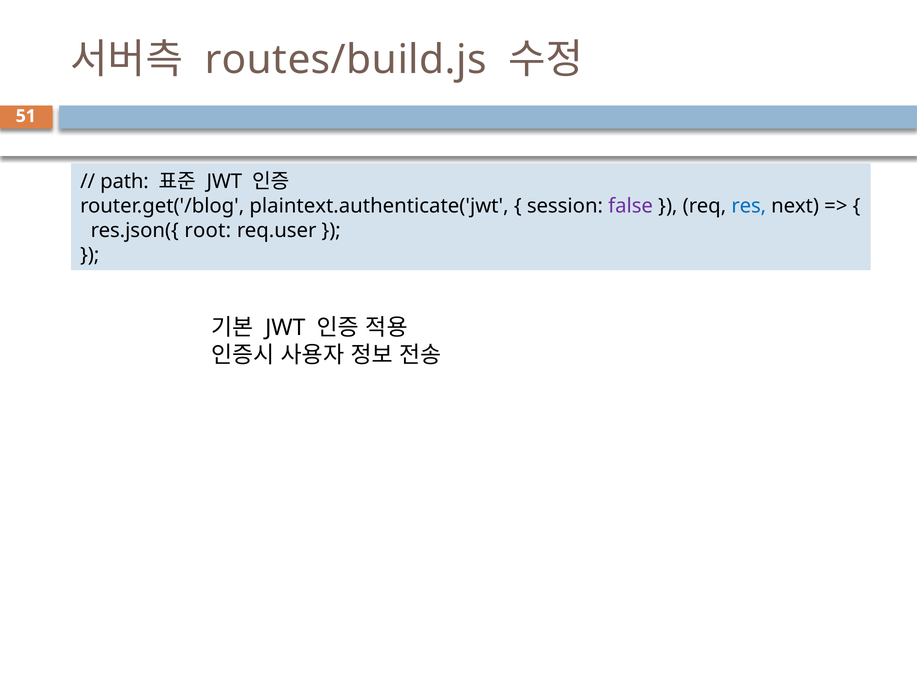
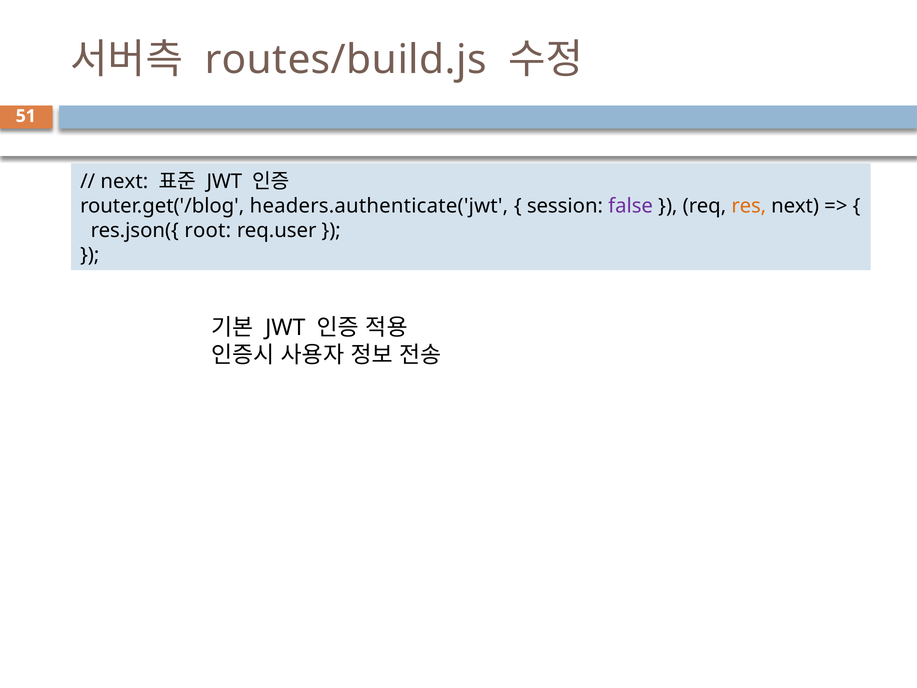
path: path -> next (124, 181)
plaintext.authenticate('jwt: plaintext.authenticate('jwt -> headers.authenticate('jwt (379, 206)
res colour: blue -> orange (749, 206)
